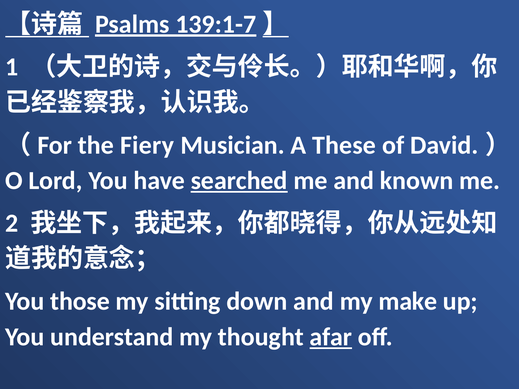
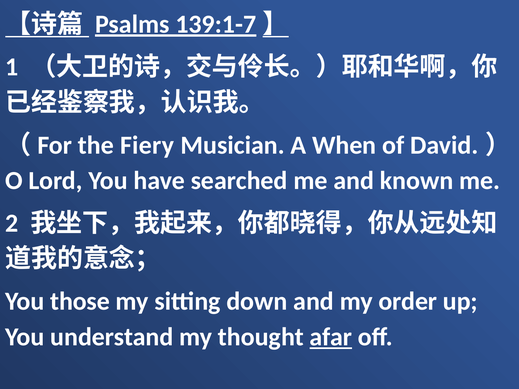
These: These -> When (344, 145)
searched underline: present -> none (239, 181)
make: make -> order (408, 302)
